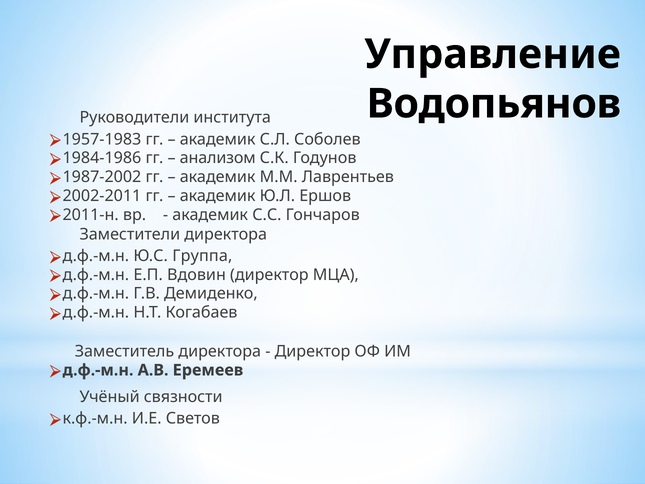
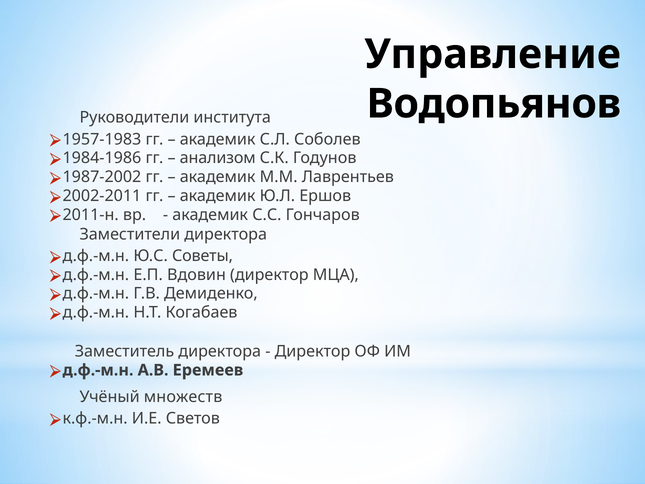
Группа: Группа -> Советы (202, 256)
связности: связности -> множеств (183, 397)
